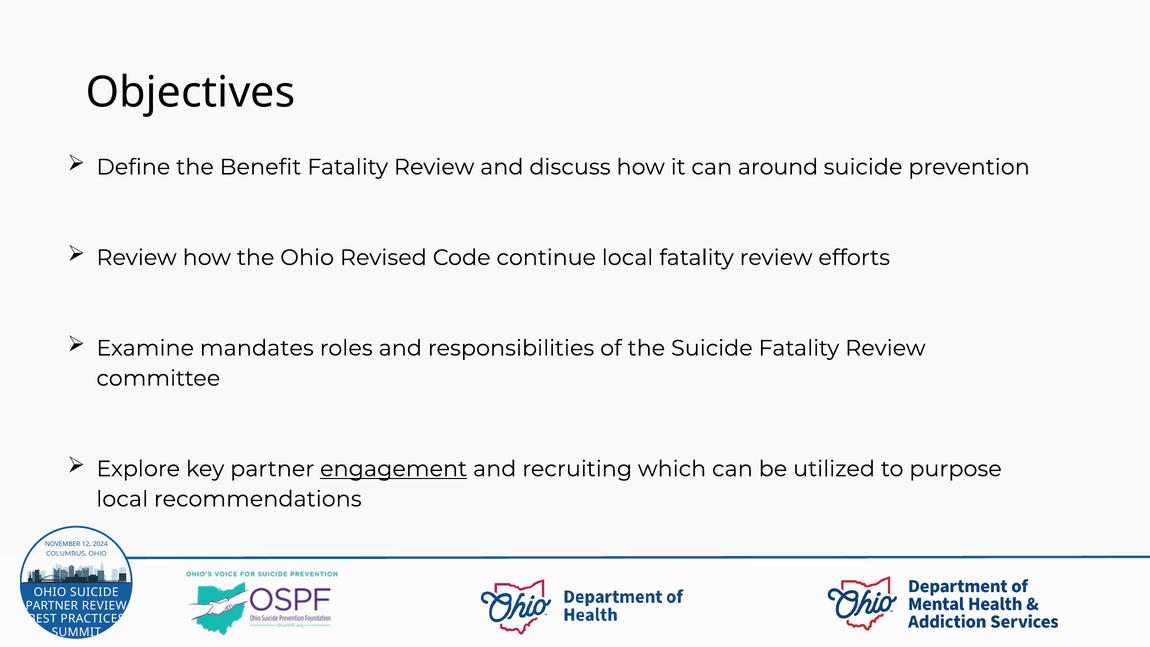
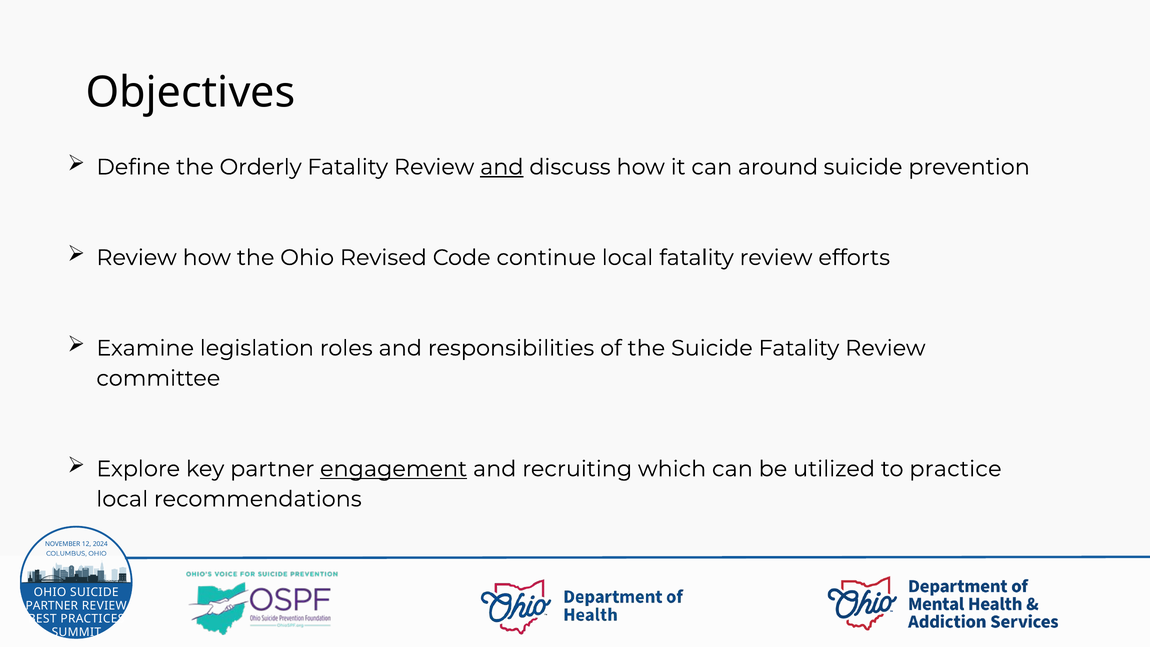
Benefit: Benefit -> Orderly (261, 167)
and underline: none -> present (502, 167)
mandates: mandates -> legislation (257, 348)
purpose: purpose -> practice (955, 469)
